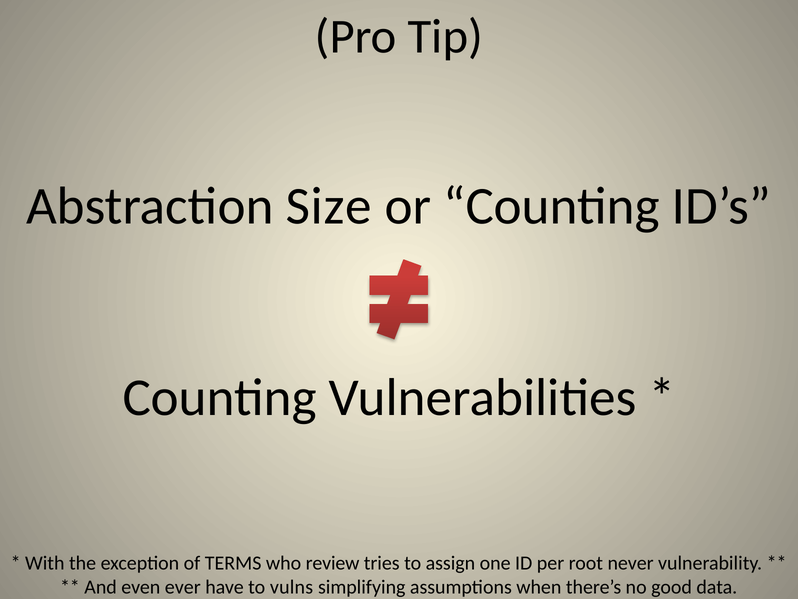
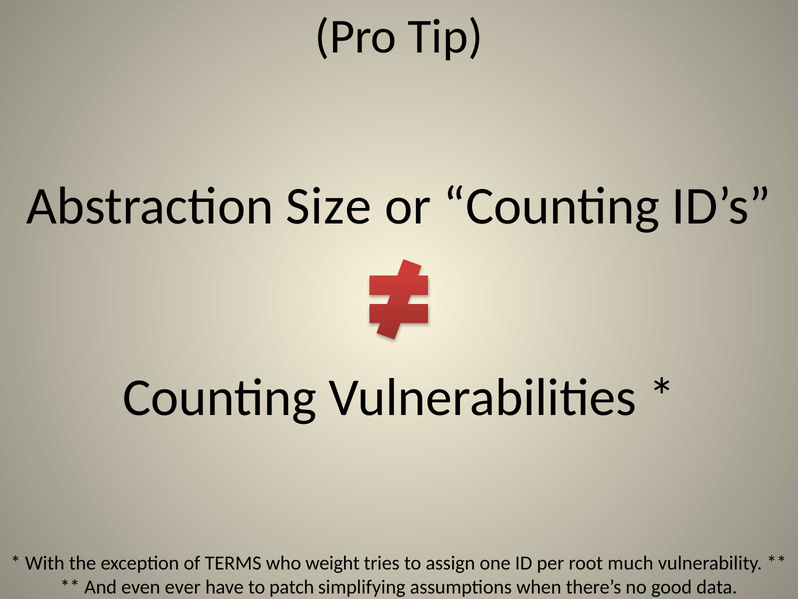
review: review -> weight (333, 563)
never: never -> much (630, 563)
vulns: vulns -> patch (292, 587)
